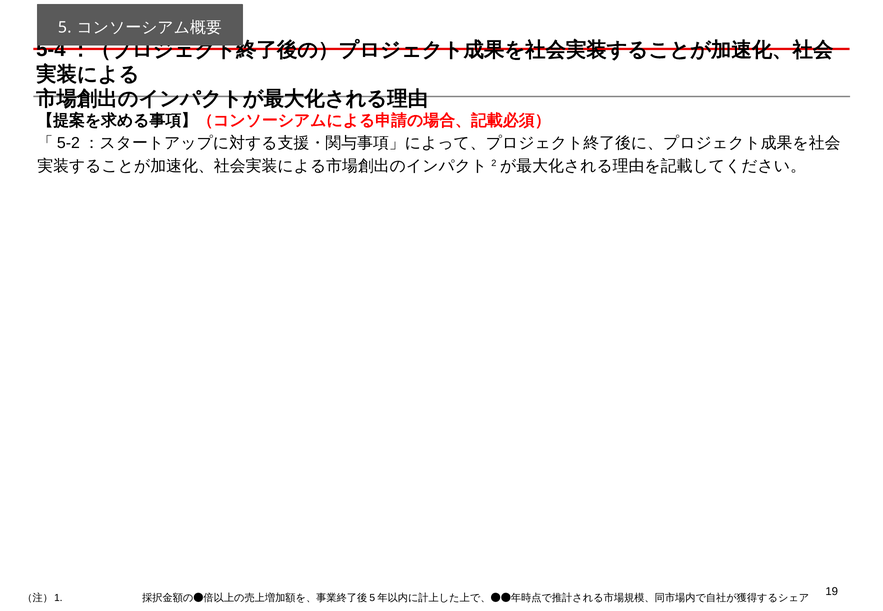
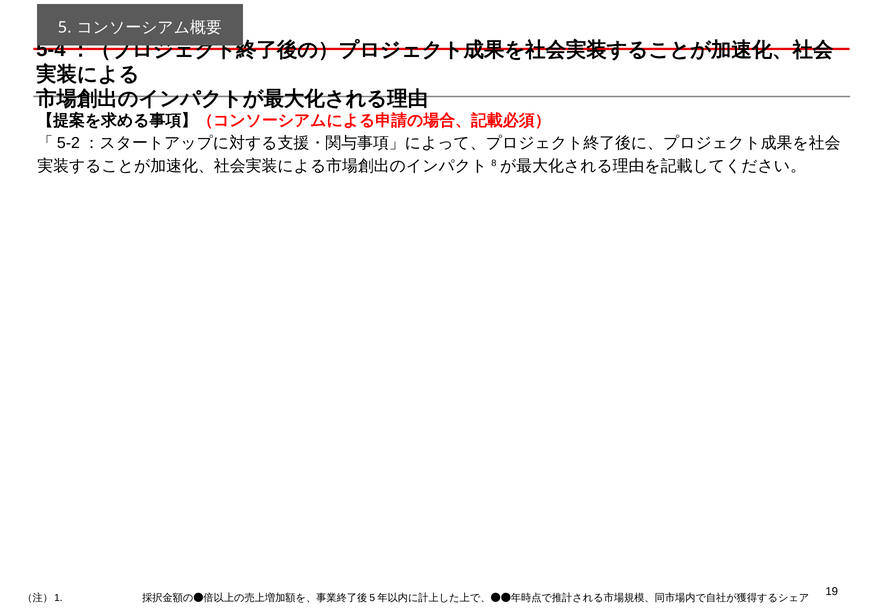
2: 2 -> 8 (494, 163)
